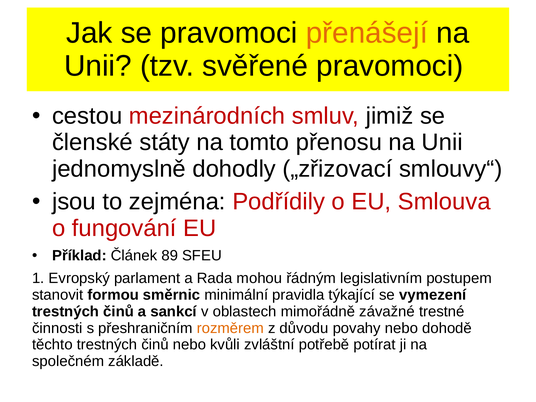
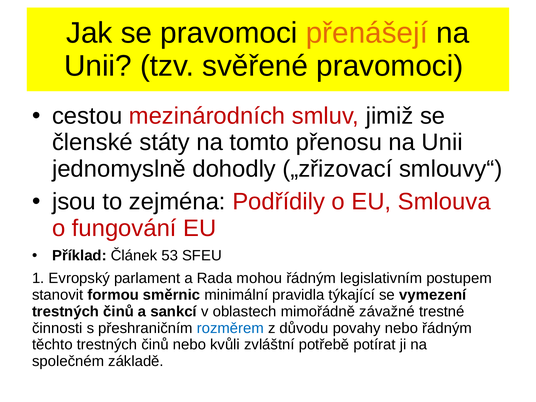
89: 89 -> 53 (170, 256)
rozměrem colour: orange -> blue (230, 328)
nebo dohodě: dohodě -> řádným (447, 328)
